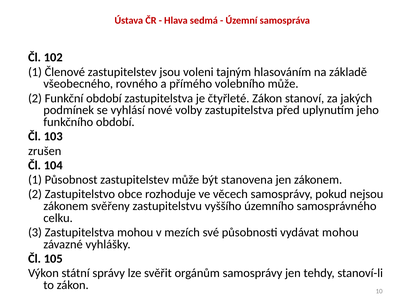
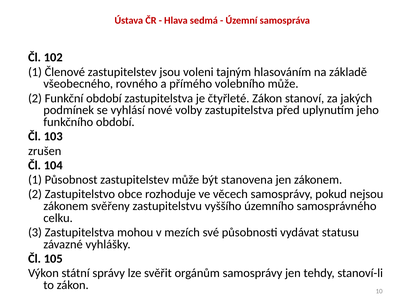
vydávat mohou: mohou -> statusu (340, 233)
